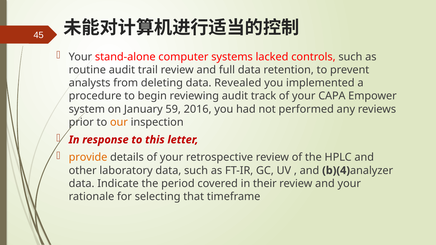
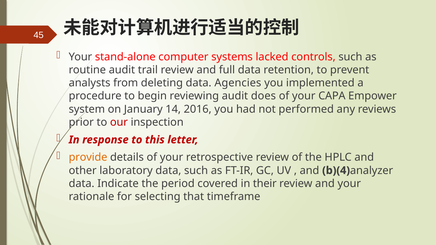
Revealed: Revealed -> Agencies (238, 83)
track: track -> does (263, 96)
59: 59 -> 14 (173, 109)
our colour: orange -> red (119, 122)
